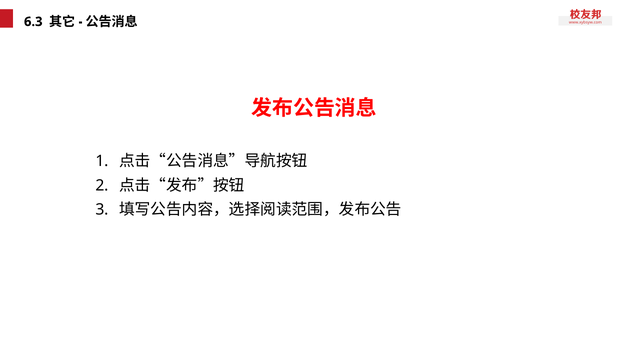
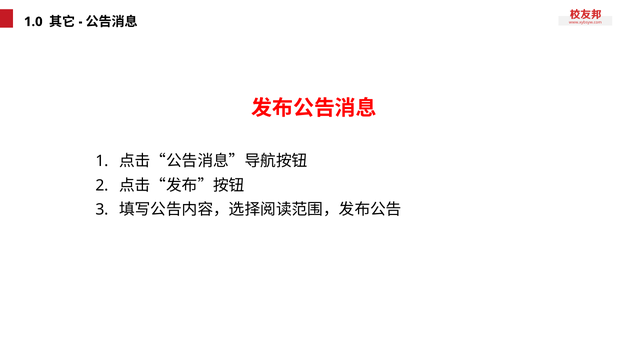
6.3: 6.3 -> 1.0 (33, 22)
